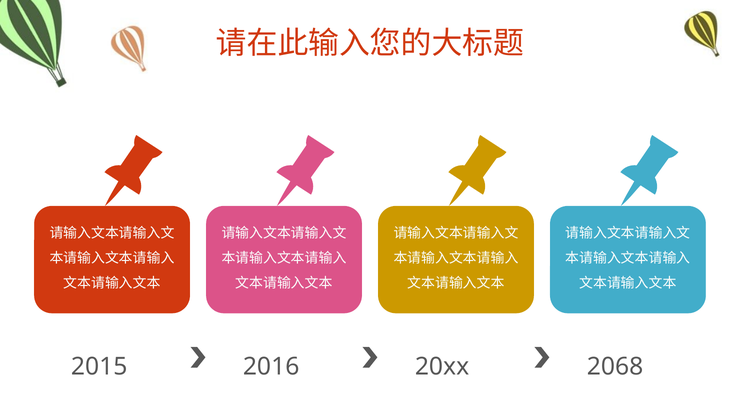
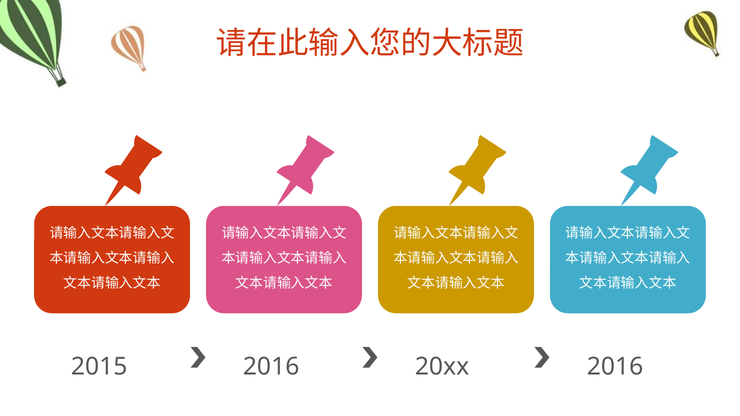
2068: 2068 -> 2016 (615, 367)
